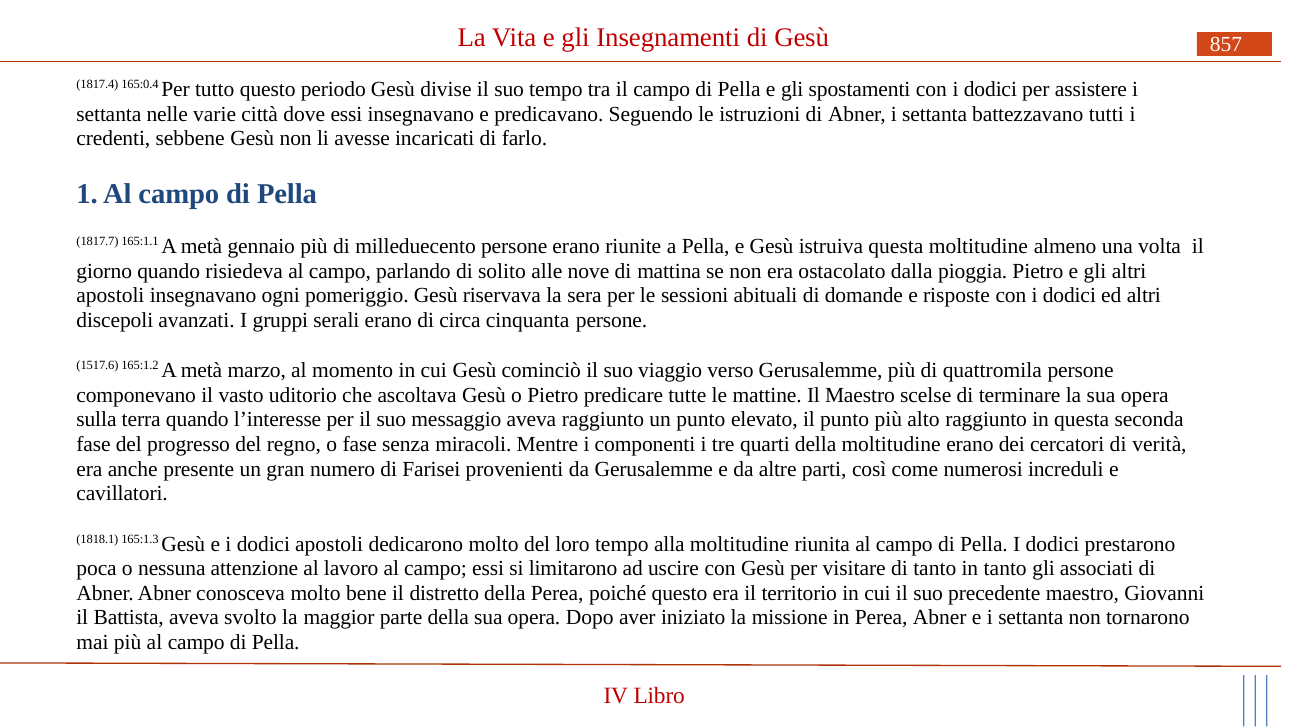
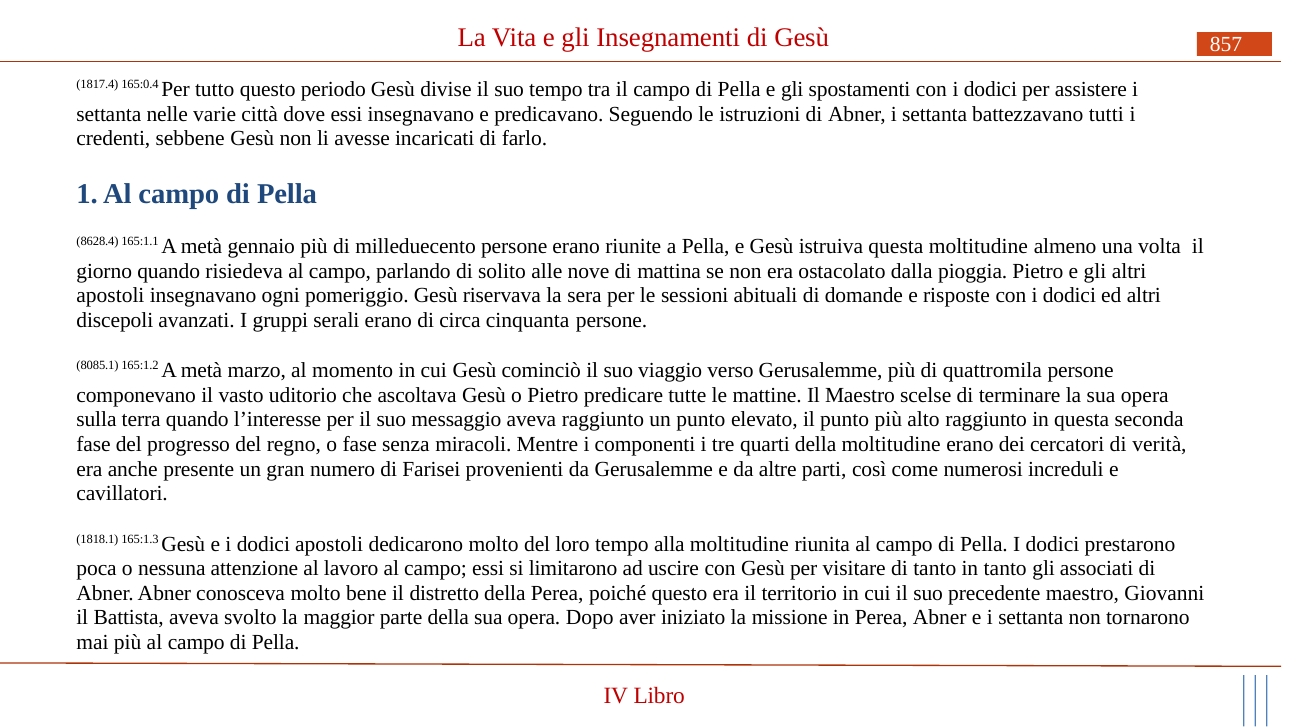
1817.7: 1817.7 -> 8628.4 (97, 241)
1517.6: 1517.6 -> 8085.1 (97, 366)
